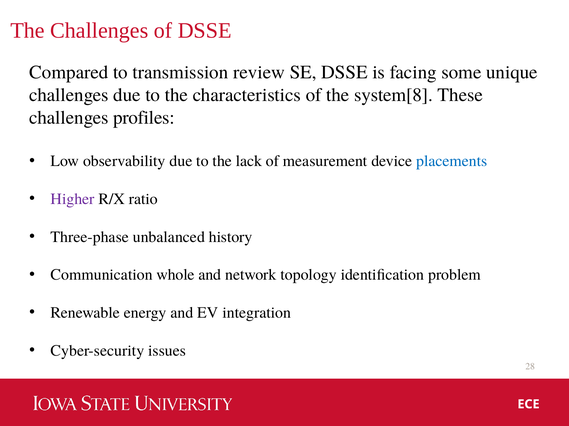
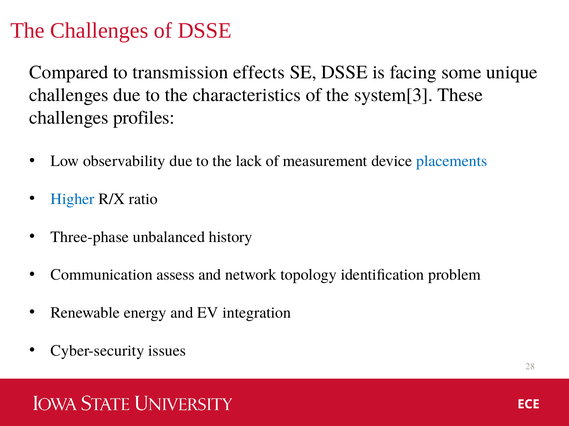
review: review -> effects (259, 72)
system[8: system[8 -> system[3 (394, 95)
Higher colour: purple -> blue (73, 199)
whole: whole -> assess (176, 275)
